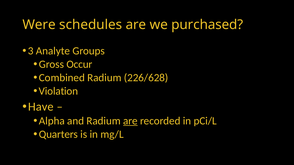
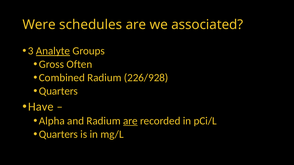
purchased: purchased -> associated (207, 25)
Analyte underline: none -> present (53, 51)
Occur: Occur -> Often (79, 64)
226/628: 226/628 -> 226/928 (146, 78)
Violation: Violation -> Quarters (58, 91)
